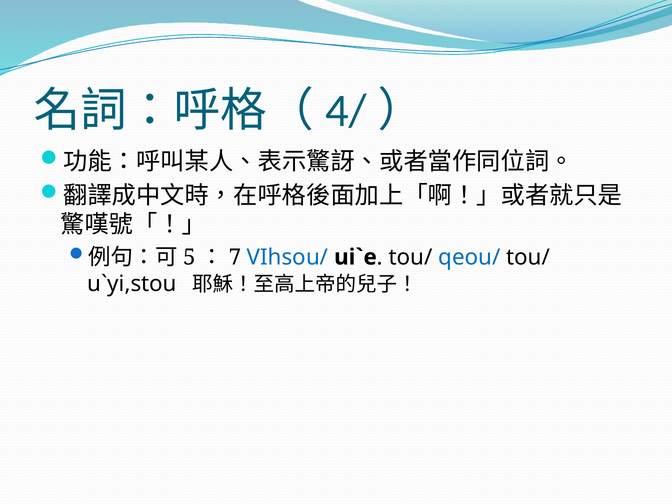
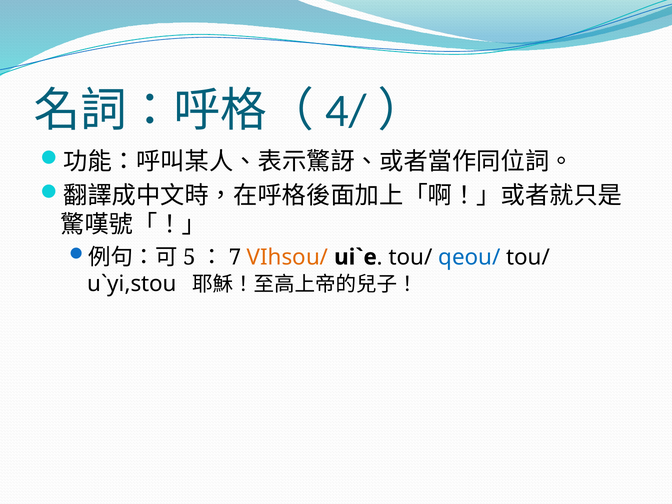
VIhsou/ colour: blue -> orange (288, 257)
